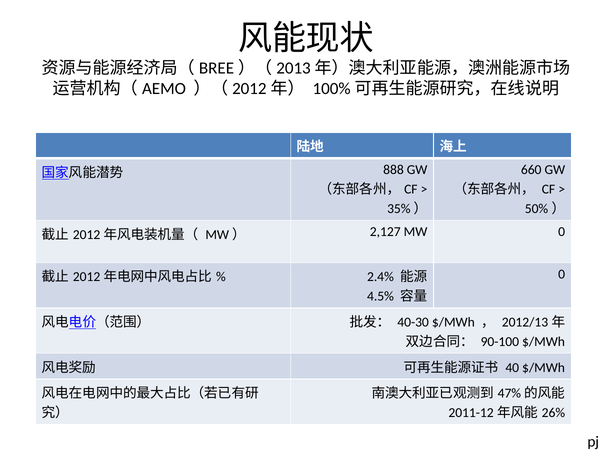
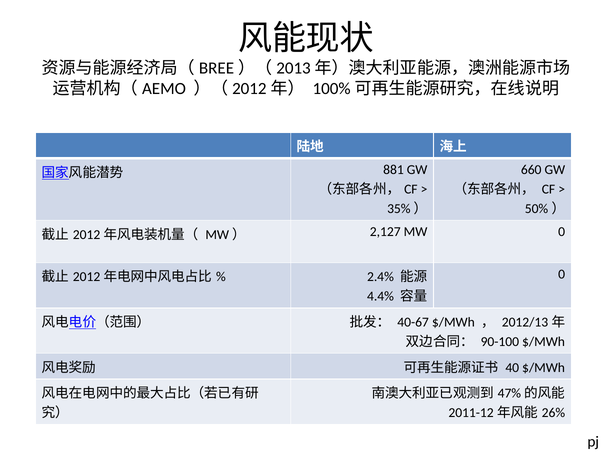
888: 888 -> 881 (394, 170)
4.5%: 4.5% -> 4.4% (380, 297)
40-30: 40-30 -> 40-67 (413, 322)
